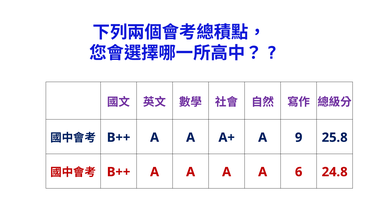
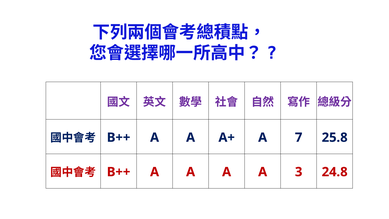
9: 9 -> 7 (299, 137)
6: 6 -> 3 (299, 172)
